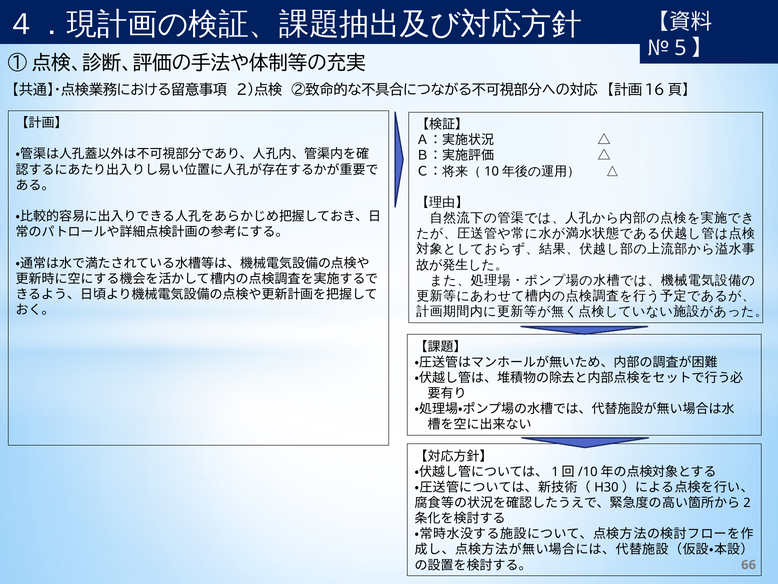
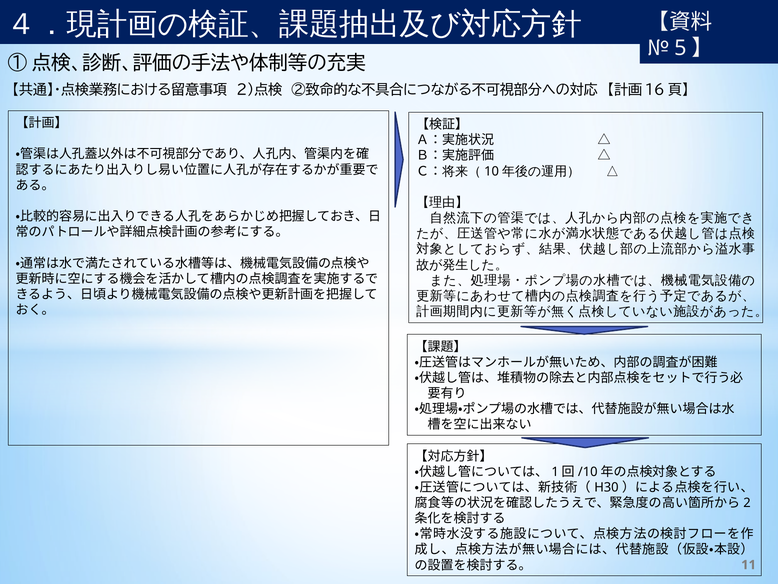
66: 66 -> 11 (749, 564)
